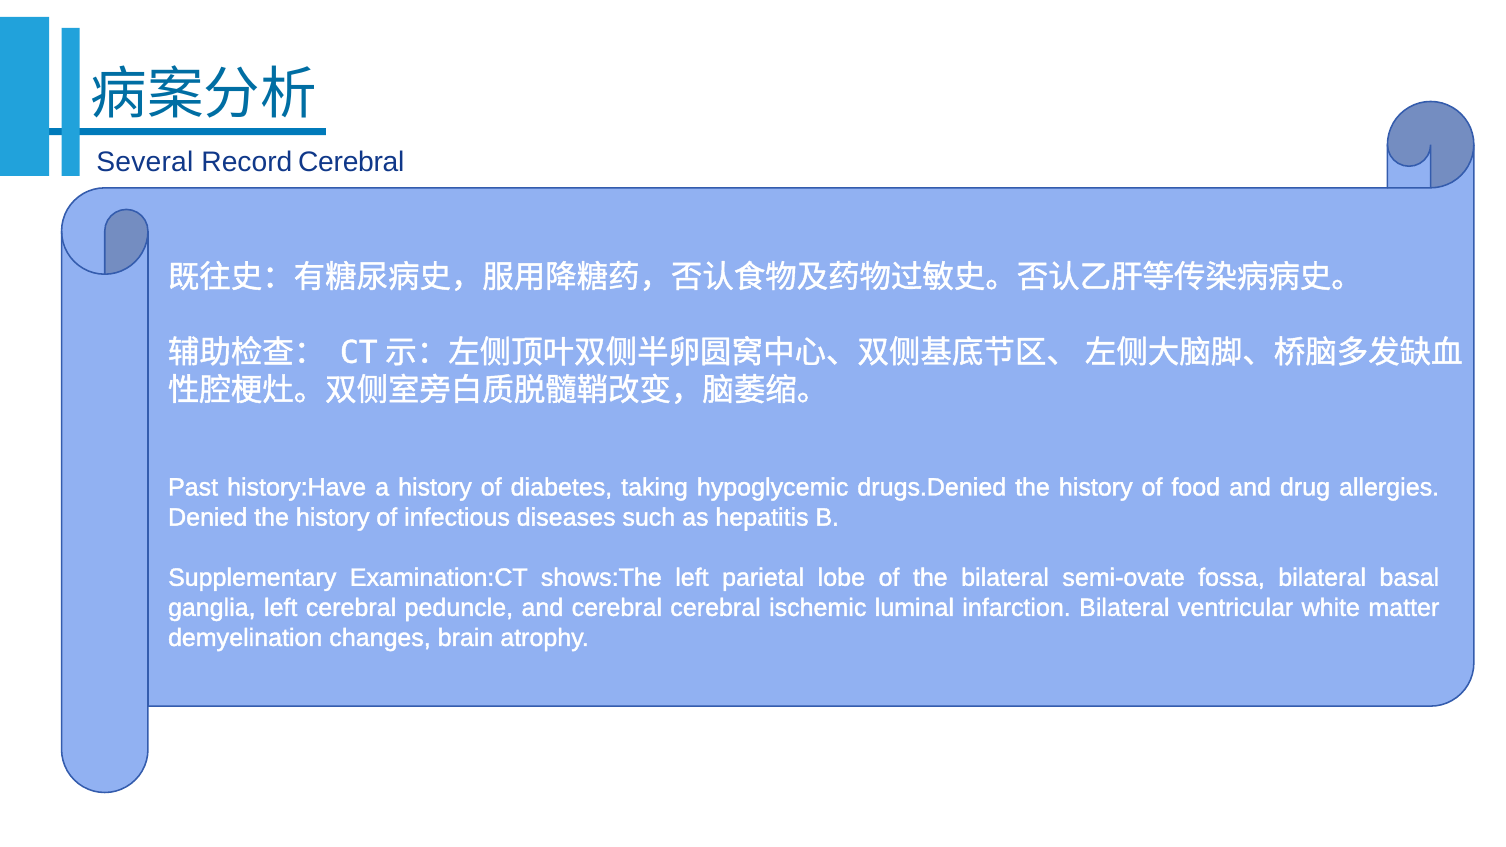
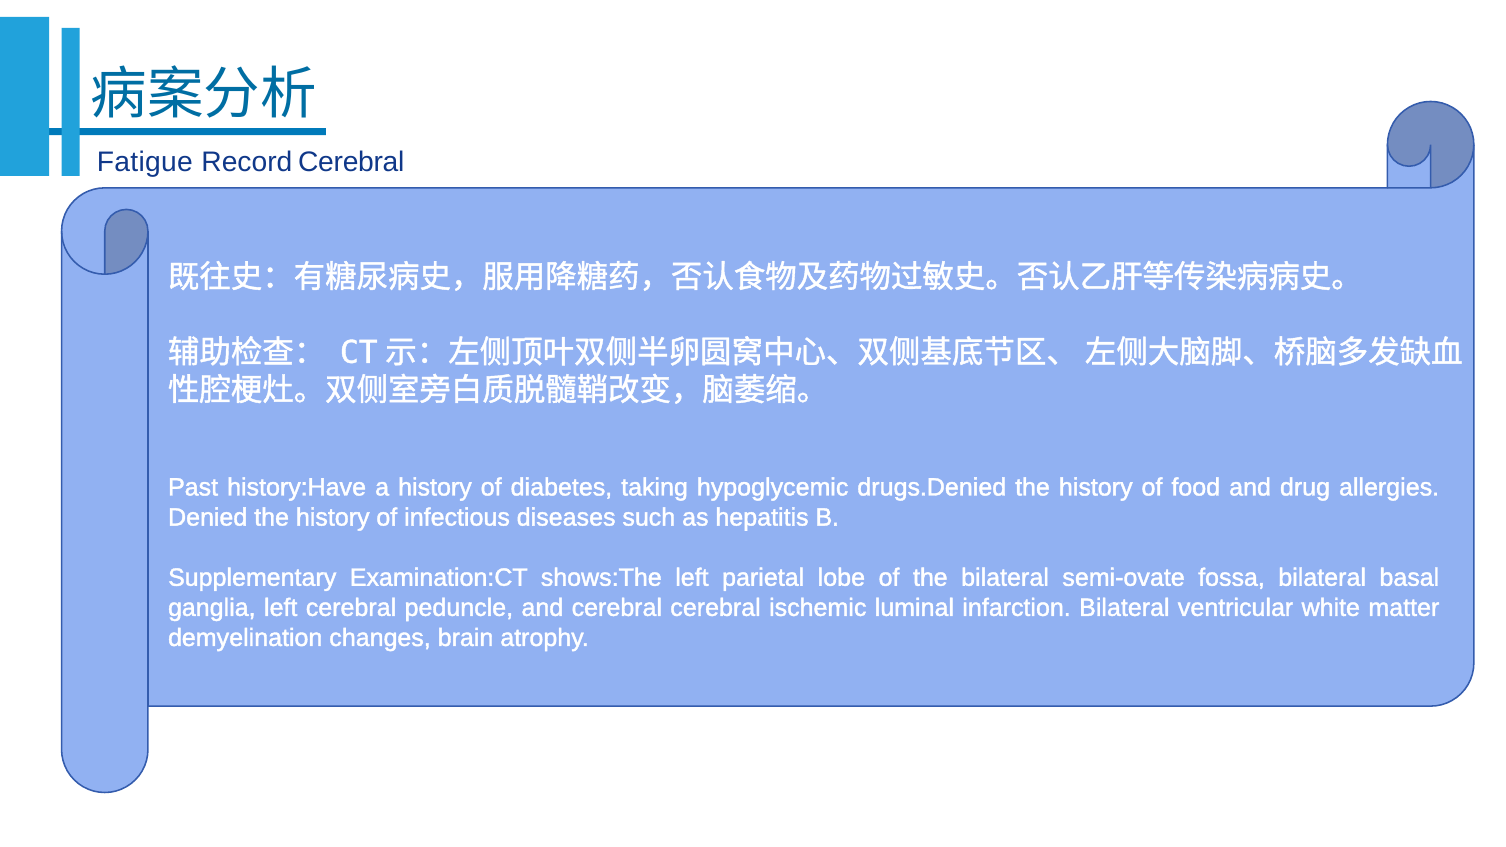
Several: Several -> Fatigue (145, 162)
